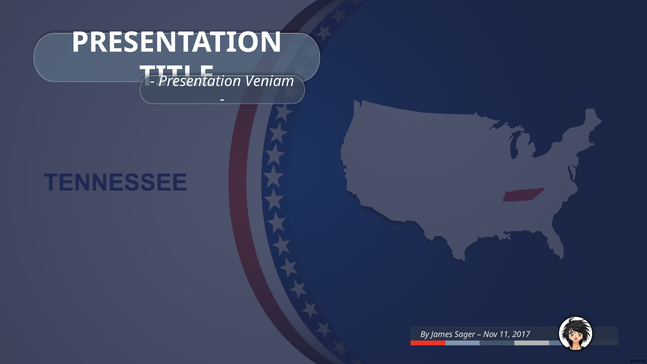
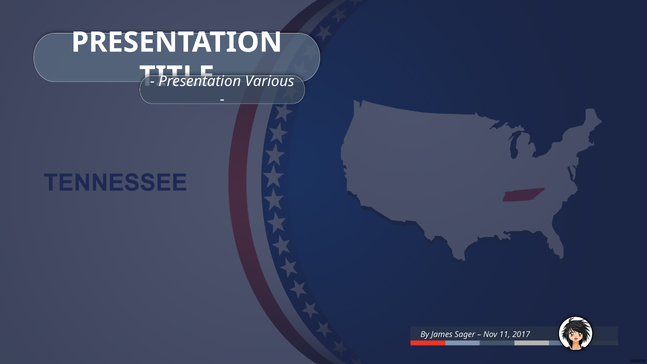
Veniam: Veniam -> Various (270, 81)
